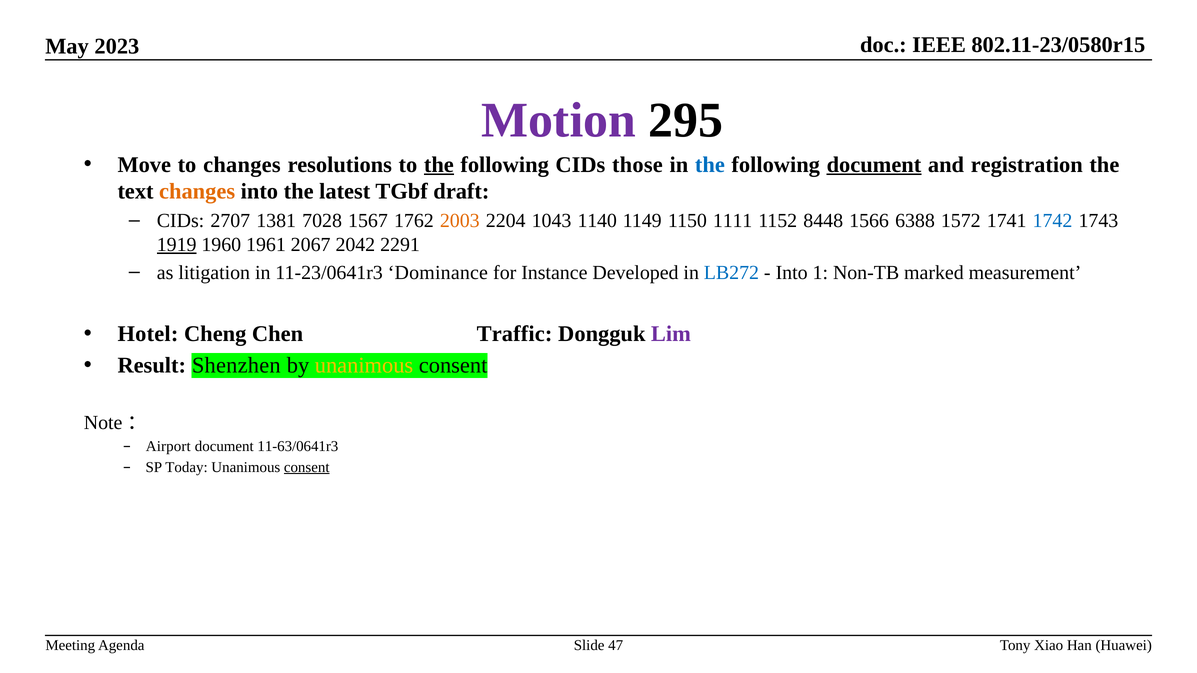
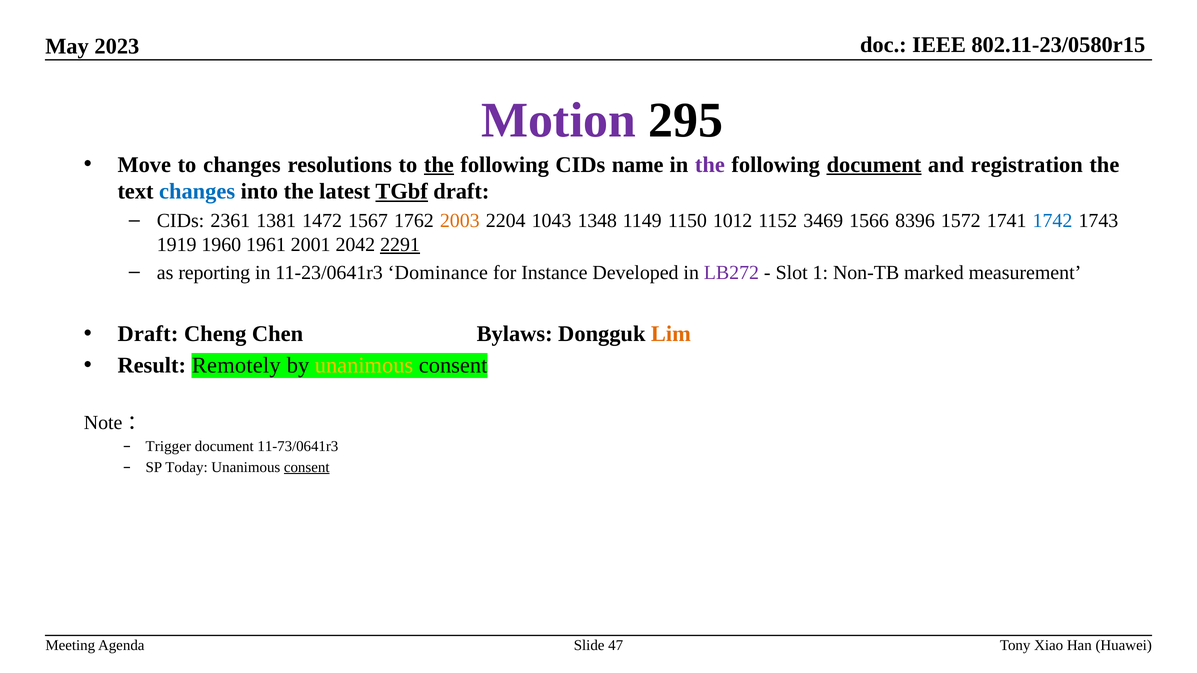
those: those -> name (638, 165)
the colour: blue -> purple (710, 165)
changes colour: orange -> blue (197, 192)
TGbf underline: none -> present (402, 192)
2707: 2707 -> 2361 (230, 221)
7028: 7028 -> 1472 (322, 221)
1140: 1140 -> 1348 (597, 221)
1111: 1111 -> 1012 (733, 221)
8448: 8448 -> 3469 (823, 221)
6388: 6388 -> 8396 (915, 221)
1919 underline: present -> none (177, 245)
2067: 2067 -> 2001 (311, 245)
2291 underline: none -> present (400, 245)
litigation: litigation -> reporting (214, 273)
LB272 colour: blue -> purple (731, 273)
Into: Into -> Slot (792, 273)
Hotel: Hotel -> Draft (148, 334)
Traffic: Traffic -> Bylaws (515, 334)
Lim colour: purple -> orange (671, 334)
Shenzhen: Shenzhen -> Remotely (236, 366)
Airport: Airport -> Trigger (168, 446)
11-63/0641r3: 11-63/0641r3 -> 11-73/0641r3 (298, 446)
